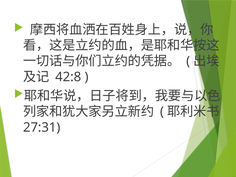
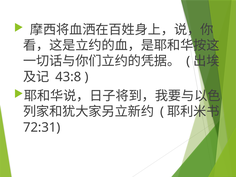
42:8: 42:8 -> 43:8 (68, 77)
27:31: 27:31 -> 72:31 (42, 127)
